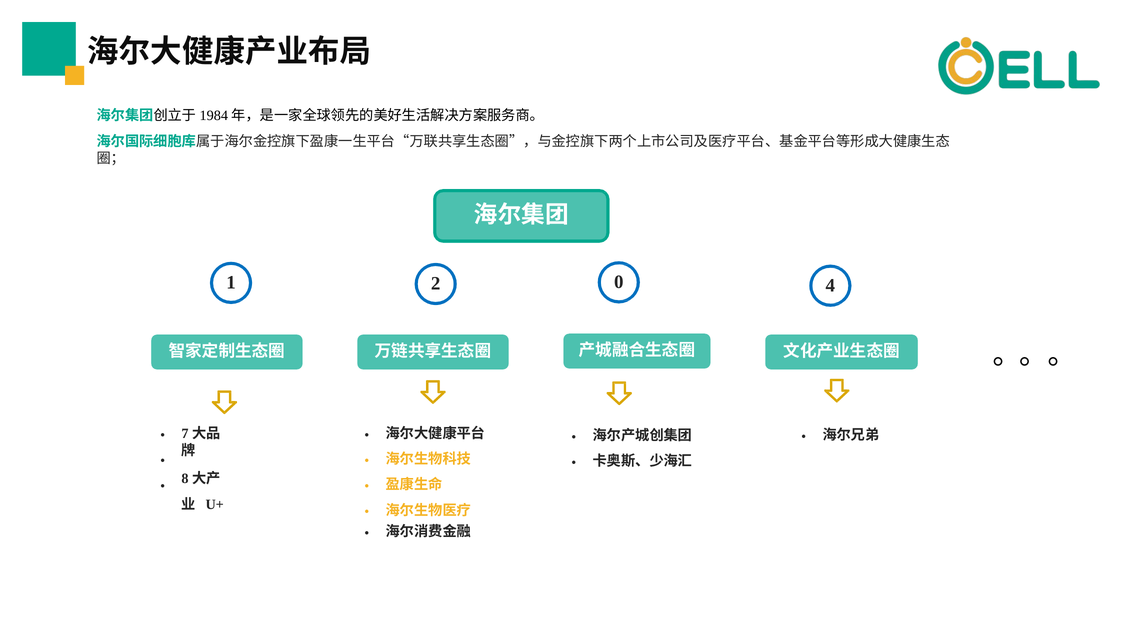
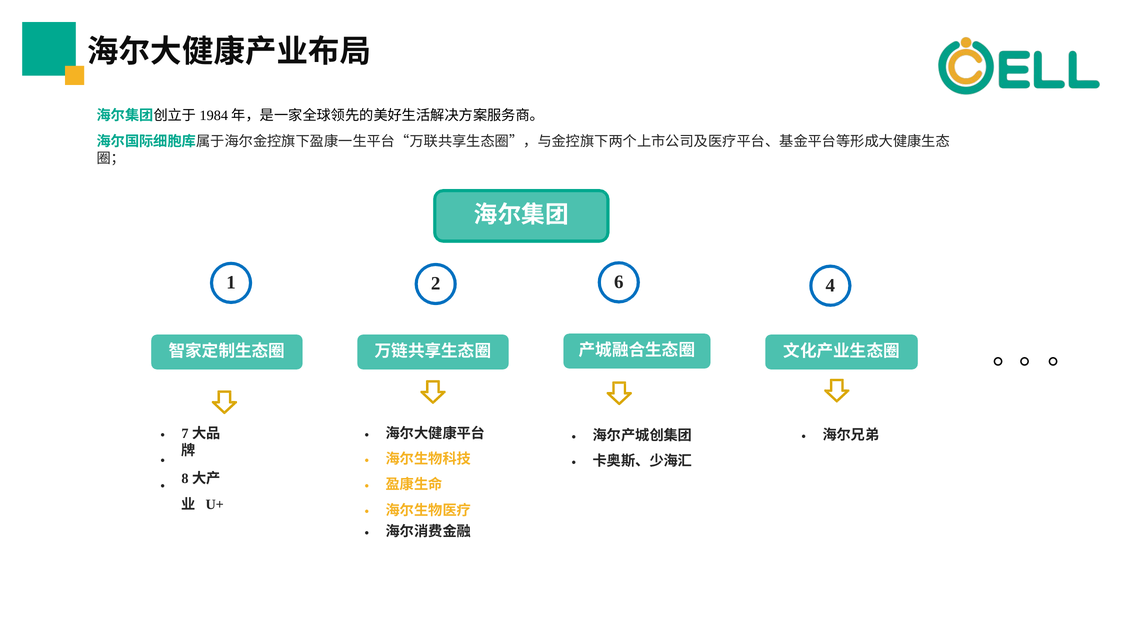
0: 0 -> 6 (619, 282)
